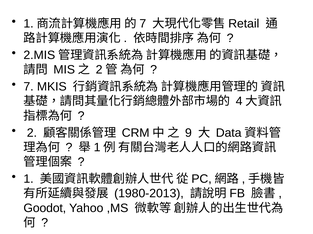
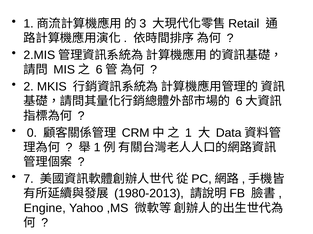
7: 7 -> 3 (143, 24)
2: 2 -> 6 (99, 70)
7: 7 -> 2 (29, 87)
4: 4 -> 6 (239, 102)
2: 2 -> 0 (32, 133)
9: 9 -> 1 (188, 133)
1: 1 -> 7 (29, 179)
Goodot: Goodot -> Engine (45, 209)
